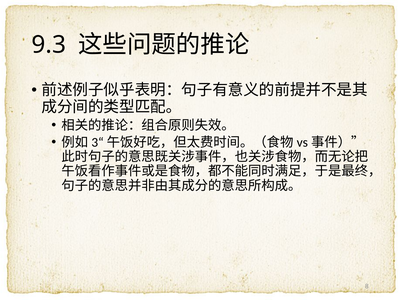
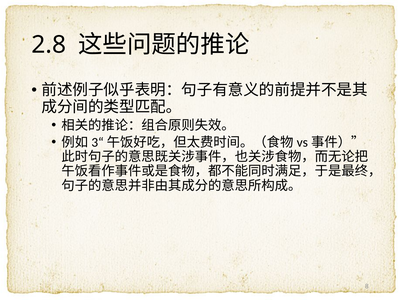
9.3: 9.3 -> 2.8 (49, 45)
